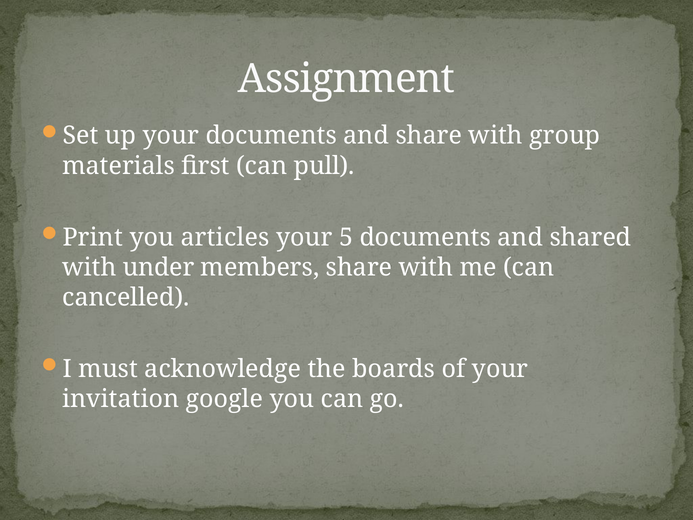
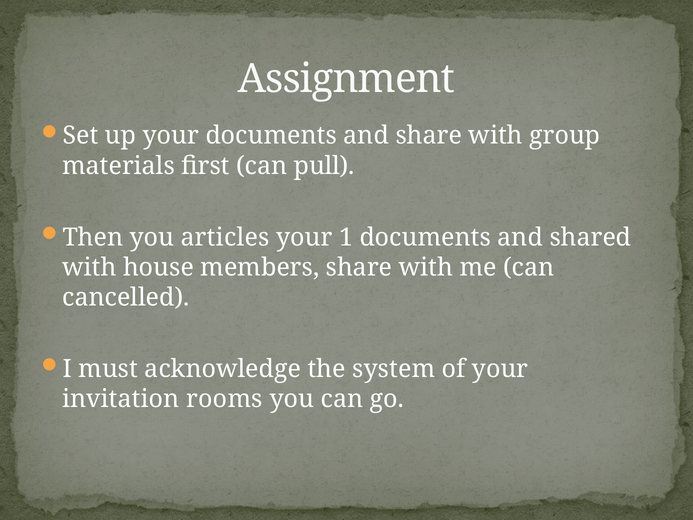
Print: Print -> Then (93, 237)
5: 5 -> 1 (346, 237)
under: under -> house (159, 267)
boards: boards -> system (394, 369)
google: google -> rooms (224, 399)
